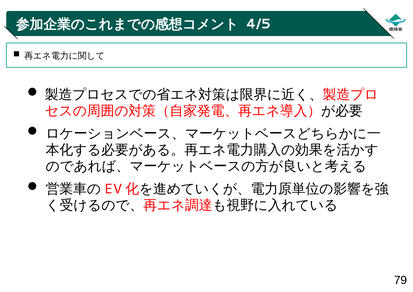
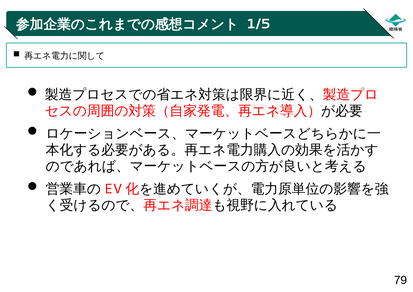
4/5: 4/5 -> 1/5 (258, 24)
